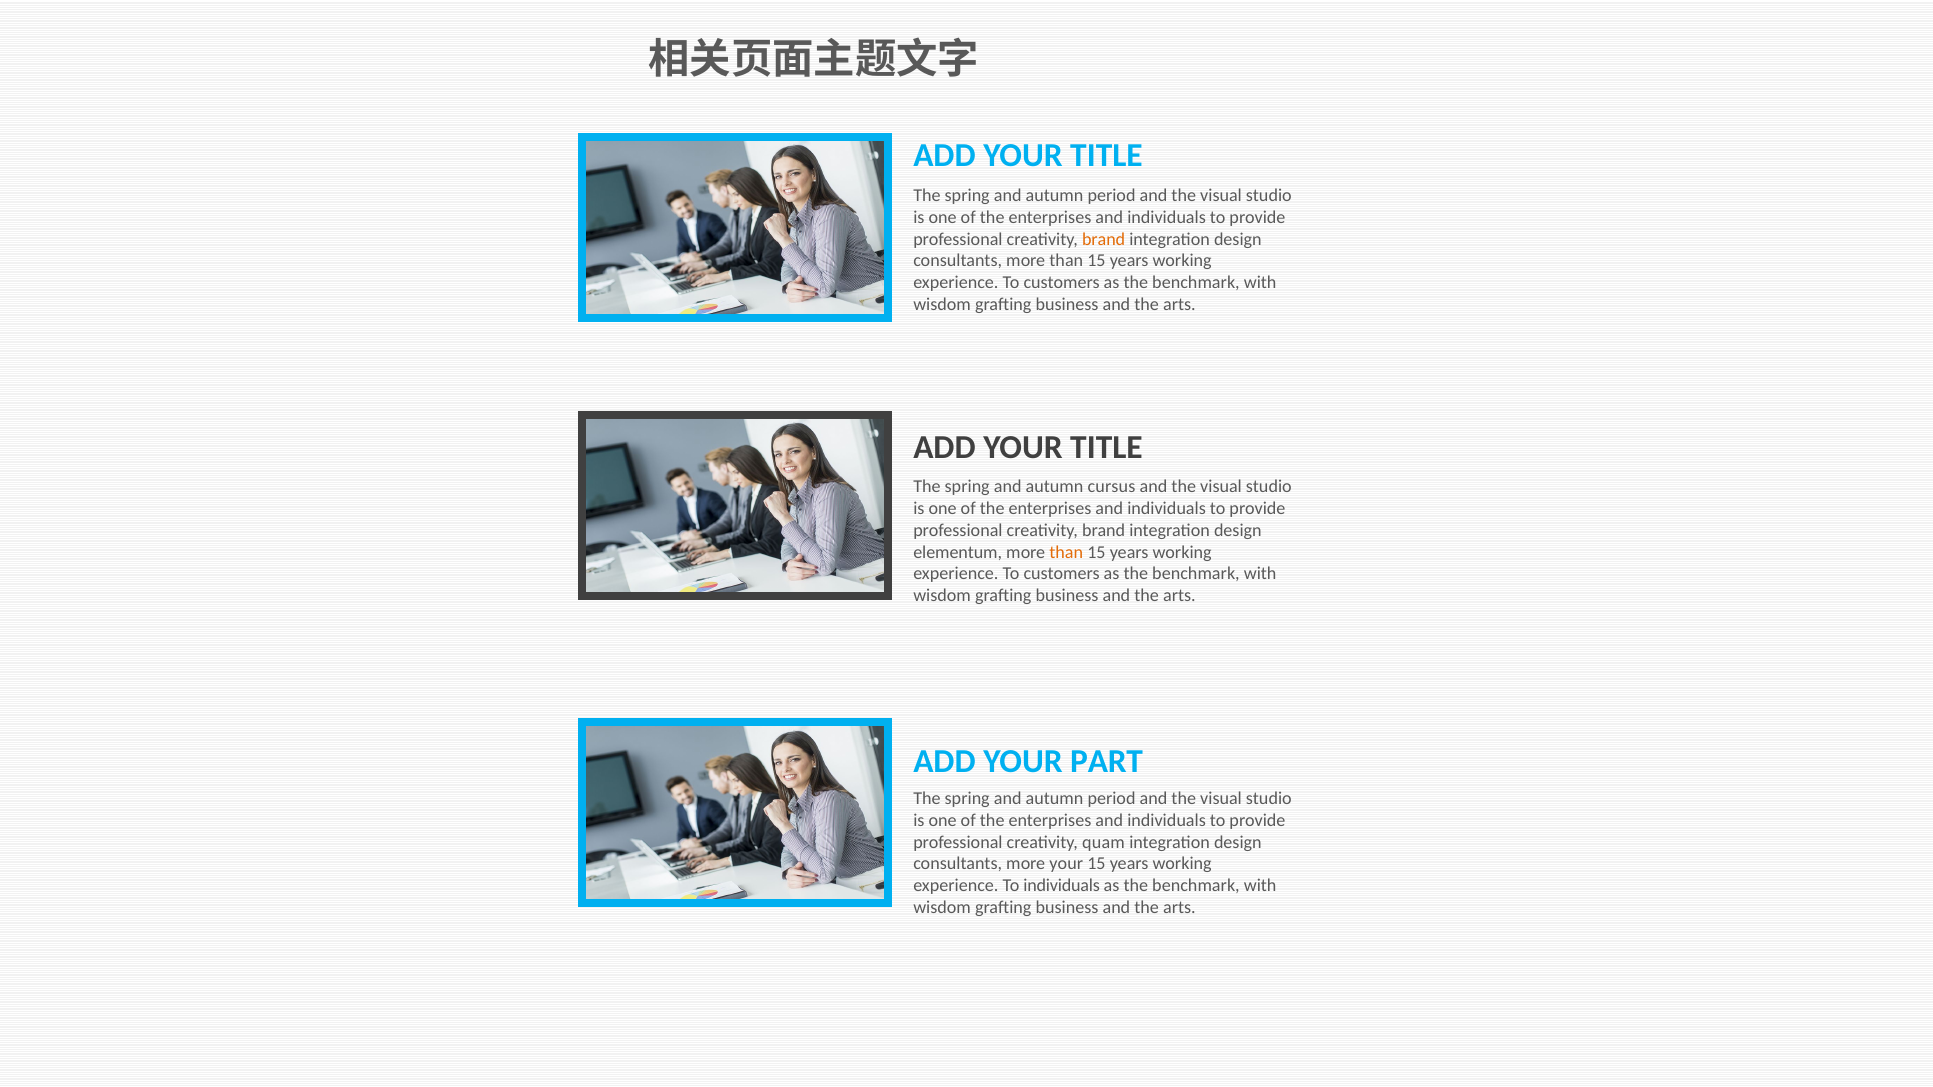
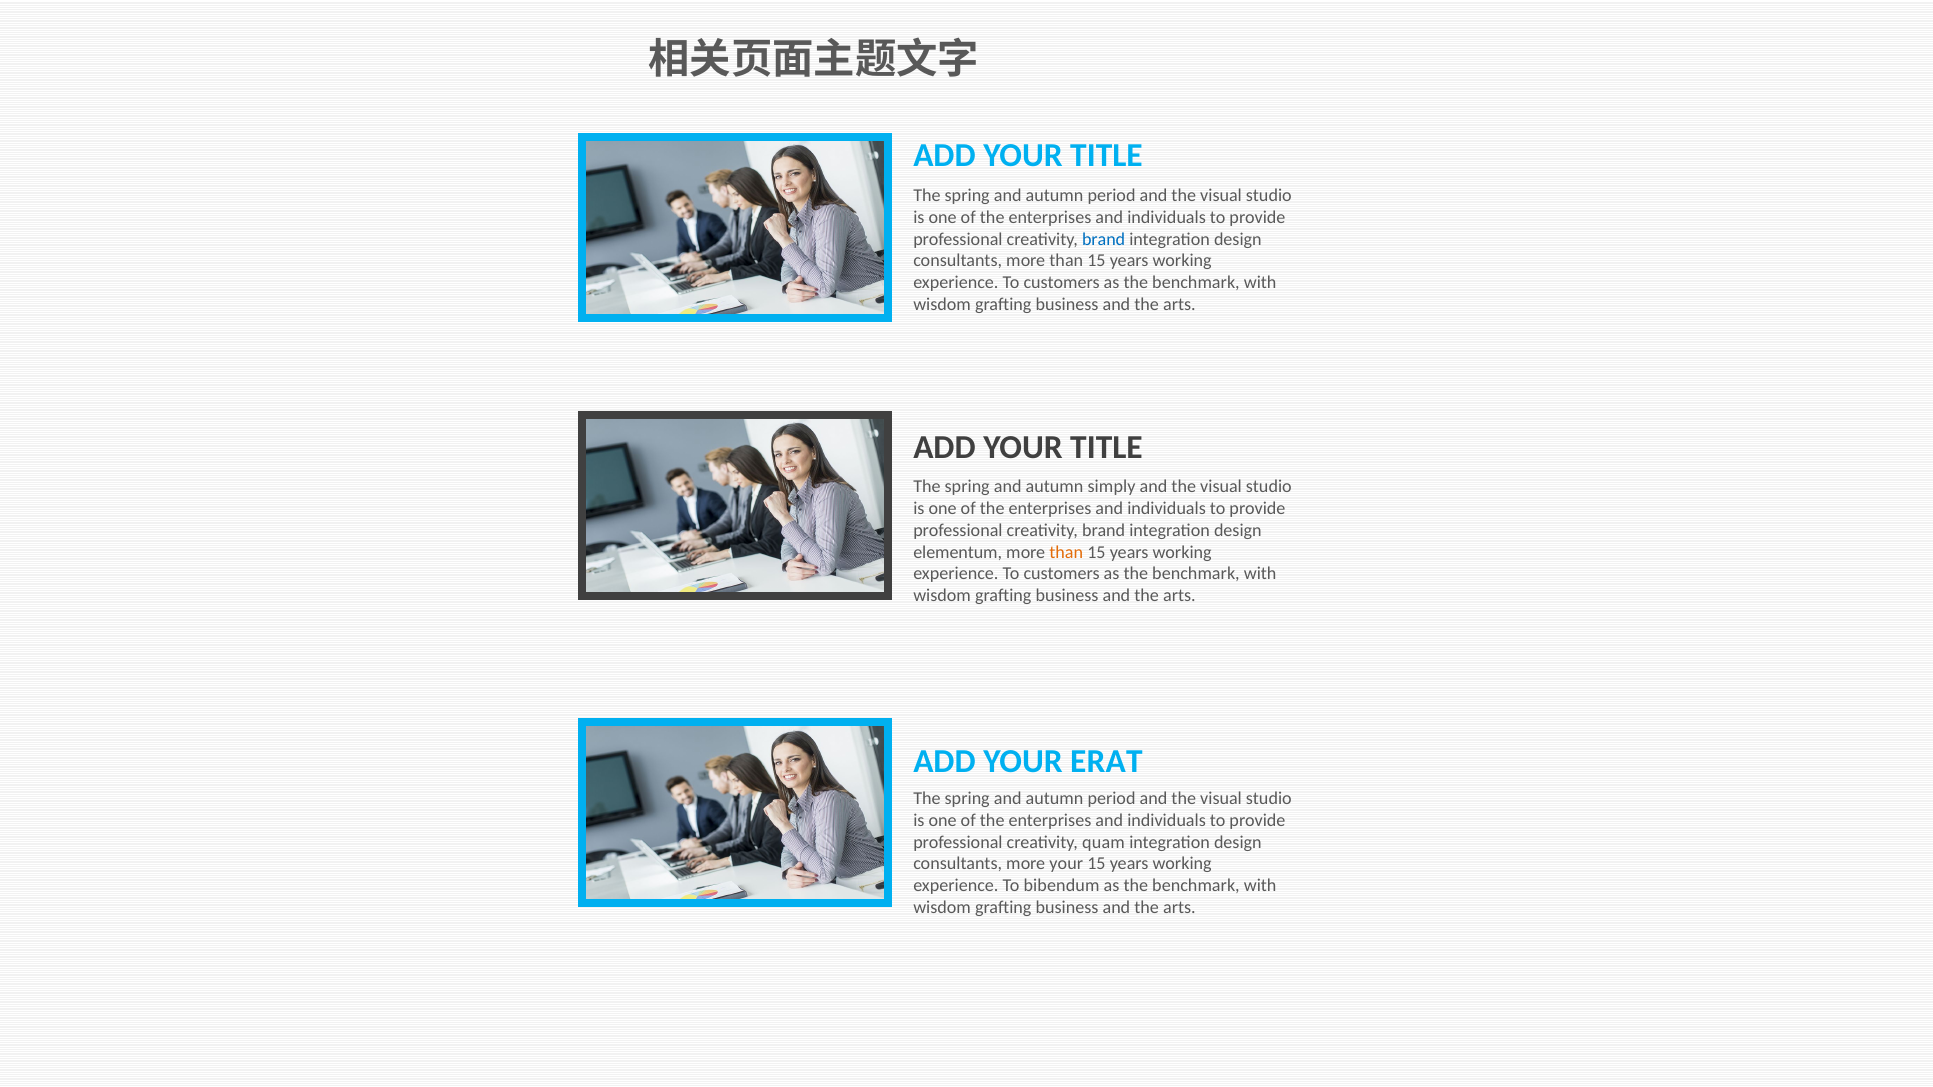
brand colour: orange -> blue (1104, 239)
cursus: cursus -> simply (1112, 487)
PART: PART -> ERAT (1106, 761)
To individuals: individuals -> bibendum (1062, 886)
